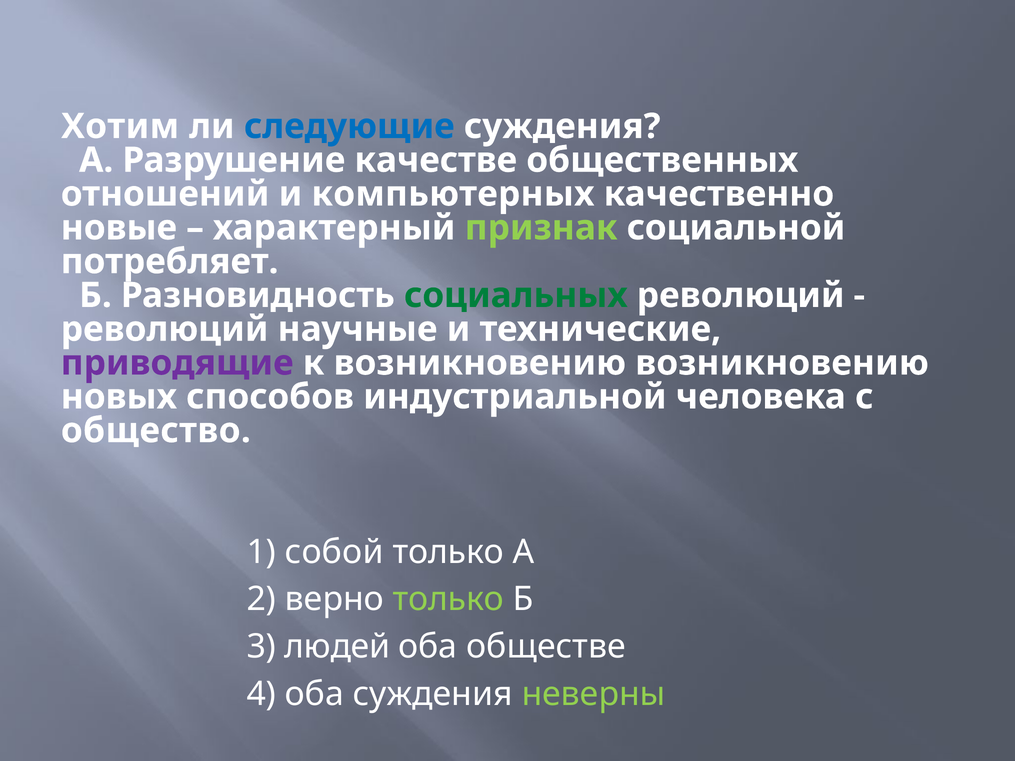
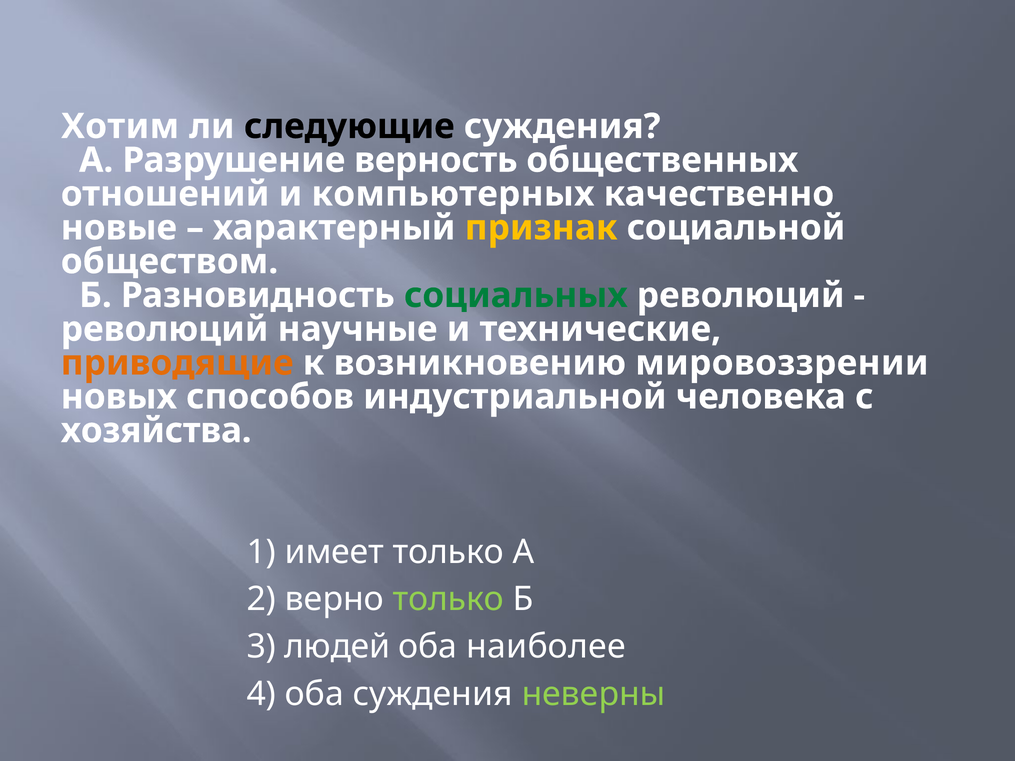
следующие colour: blue -> black (349, 126)
качестве: качестве -> верность (436, 160)
признак colour: light green -> yellow (541, 228)
потребляет: потребляет -> обществом (169, 262)
приводящие colour: purple -> orange (177, 363)
возникновению возникновению: возникновению -> мировоззрении (782, 363)
общество: общество -> хозяйства (156, 431)
собой: собой -> имеет (334, 552)
обществе: обществе -> наиболее (546, 647)
